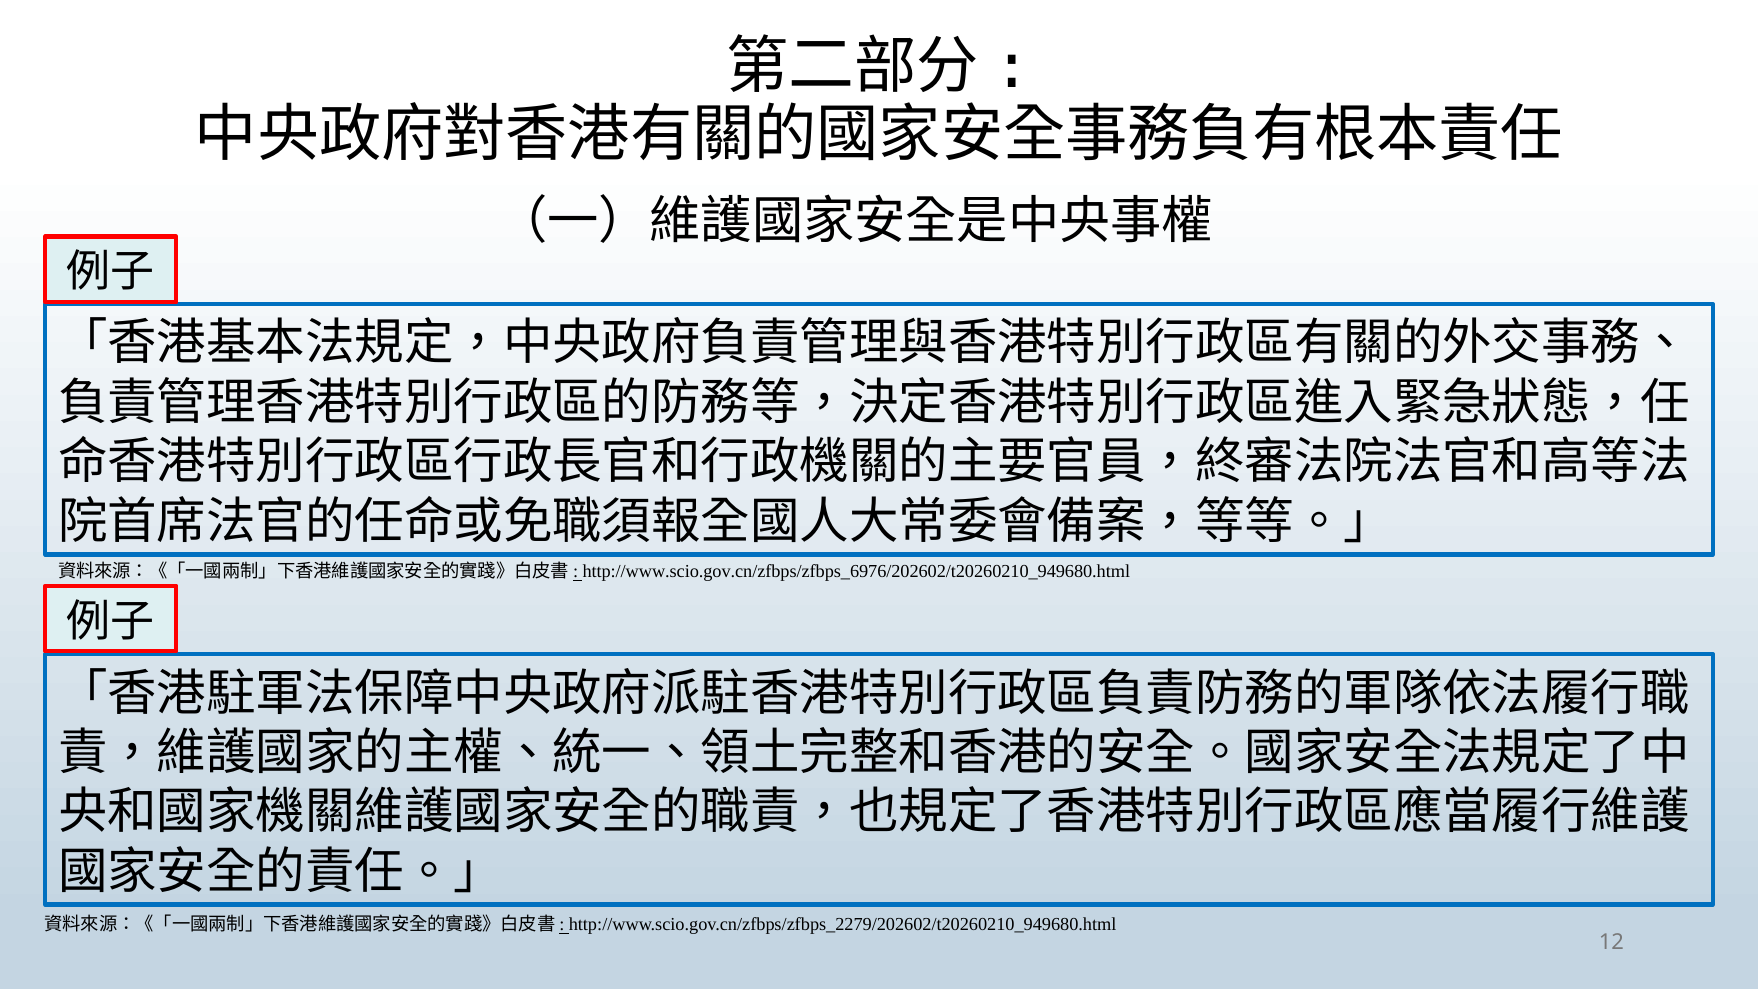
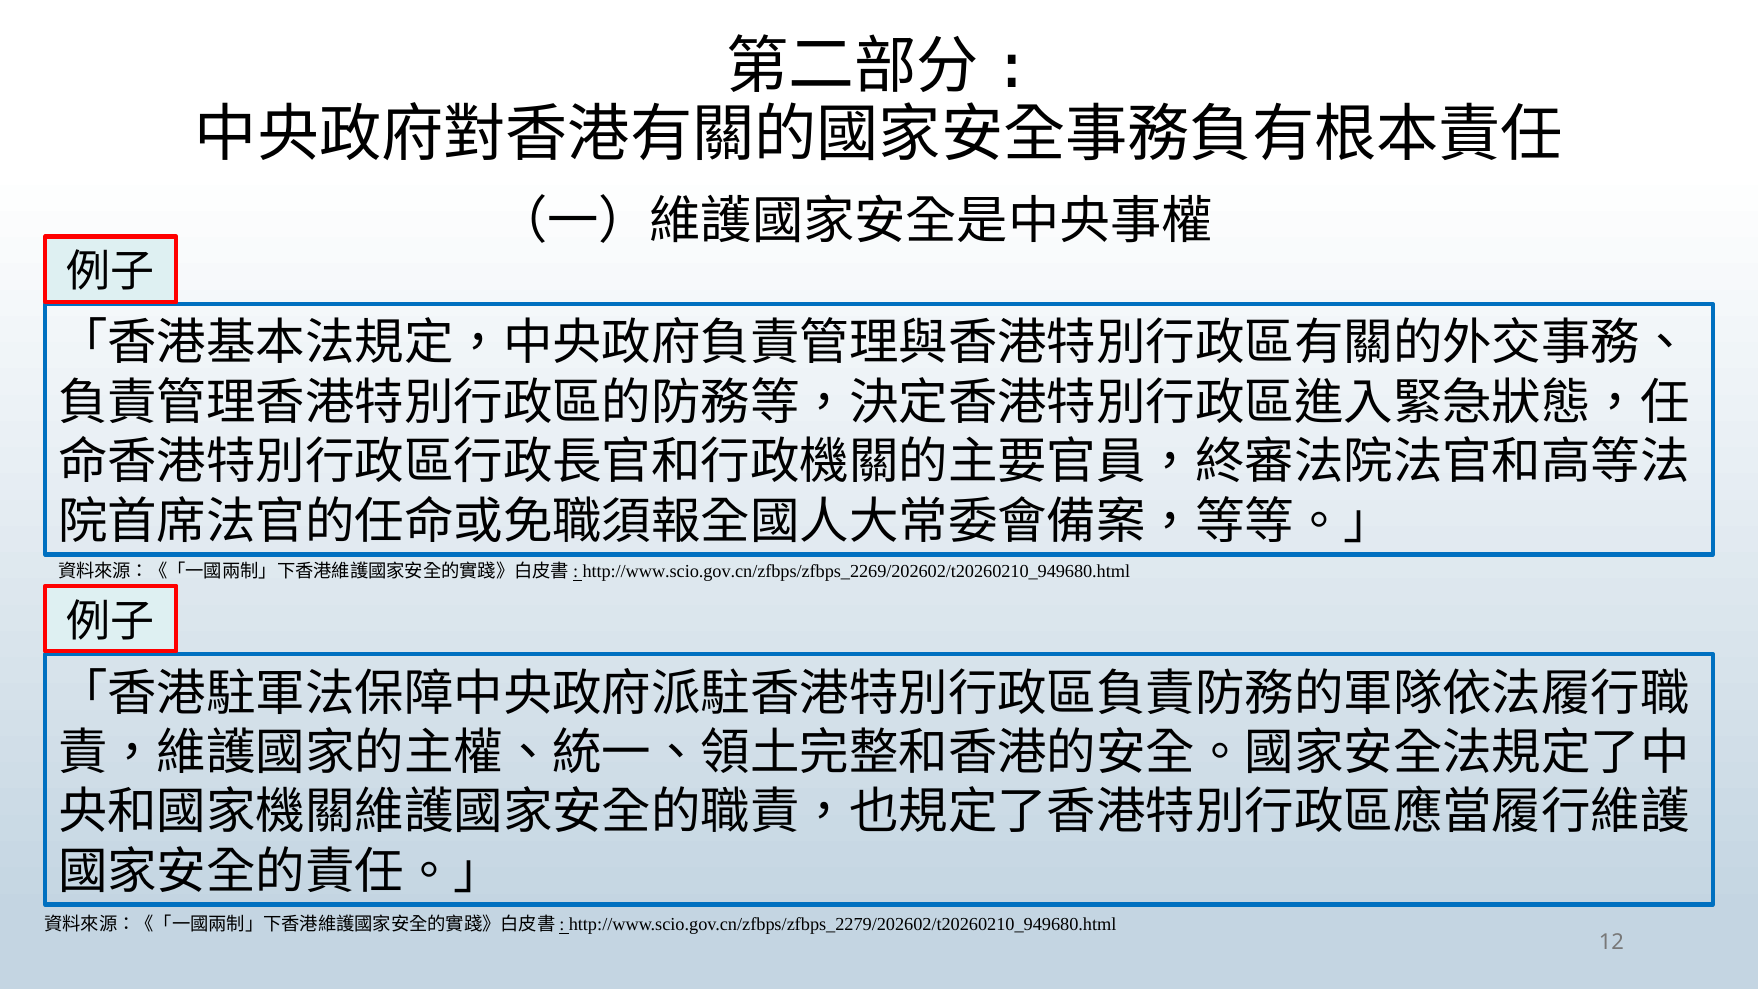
http://www.scio.gov.cn/zfbps/zfbps_6976/202602/t20260210_949680.html: http://www.scio.gov.cn/zfbps/zfbps_6976/202602/t20260210_949680.html -> http://www.scio.gov.cn/zfbps/zfbps_2269/202602/t20260210_949680.html (856, 572)
